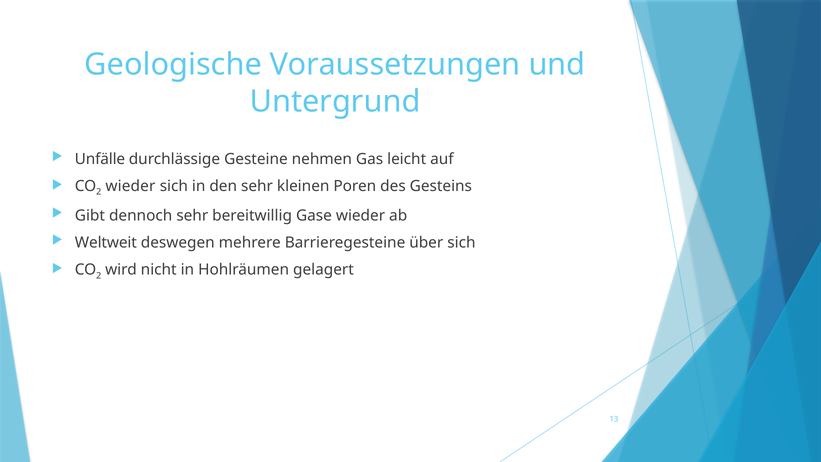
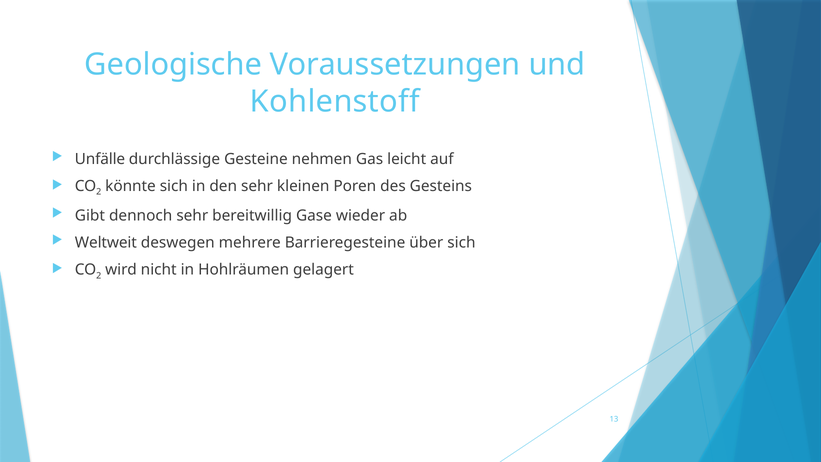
Untergrund: Untergrund -> Kohlenstoff (335, 102)
wieder: wieder -> könnte (130, 186)
